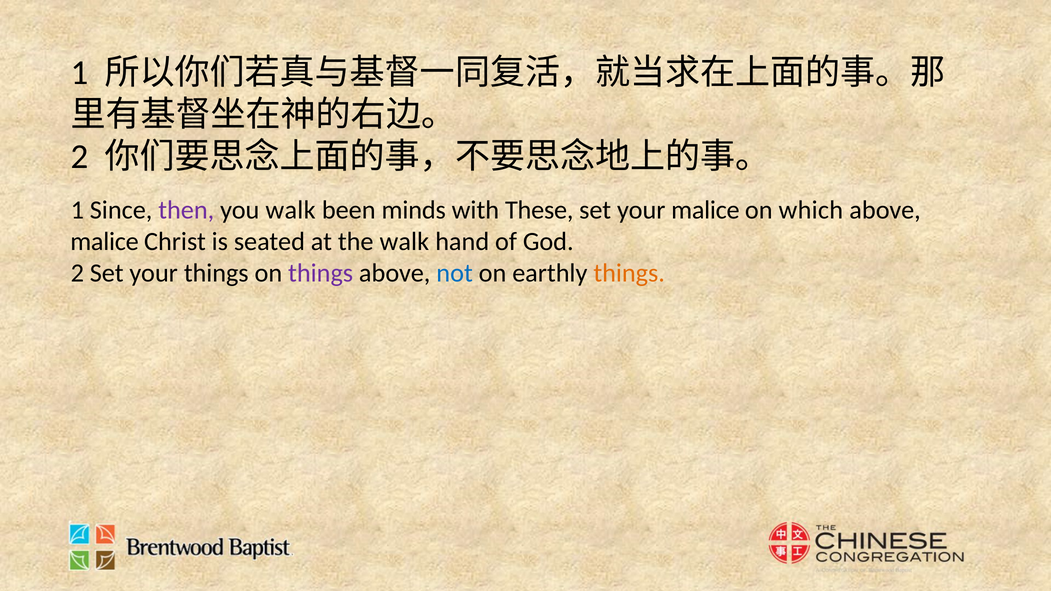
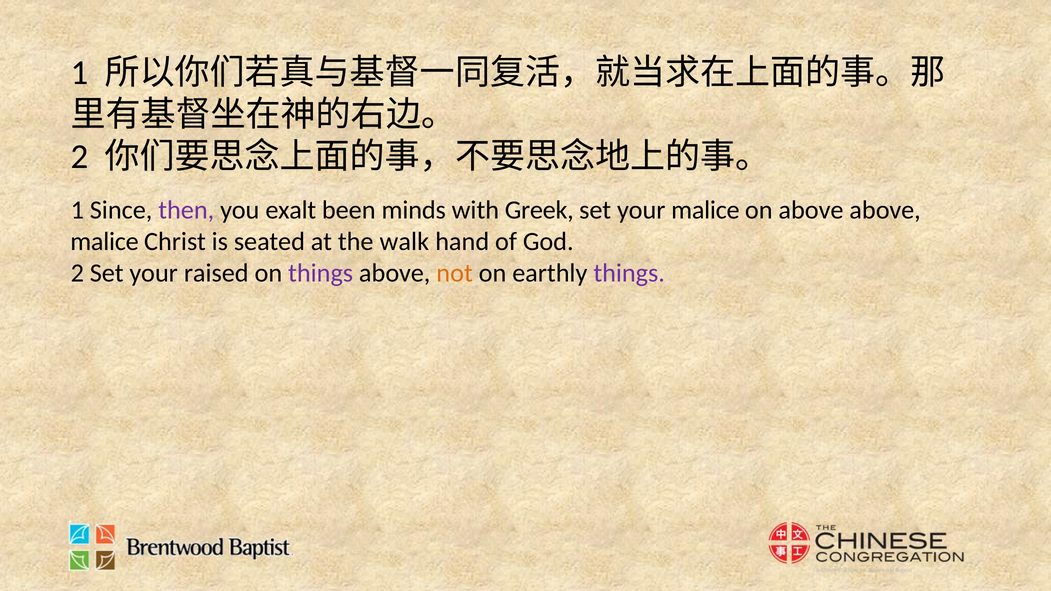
you walk: walk -> exalt (291, 210)
These: These -> Greek (539, 210)
on which: which -> above (811, 210)
your things: things -> raised (216, 273)
not colour: blue -> orange (455, 273)
things colour: orange -> purple (629, 273)
